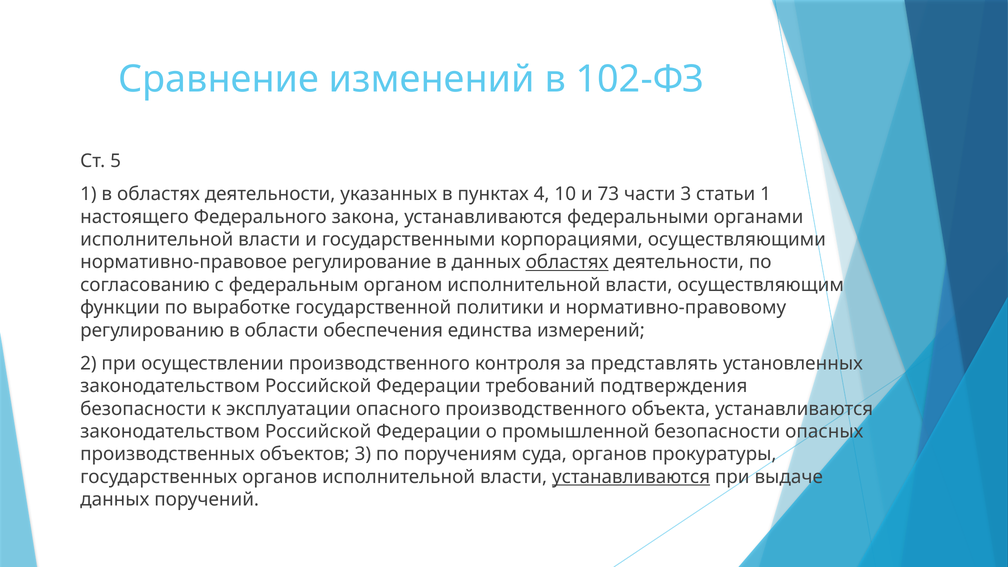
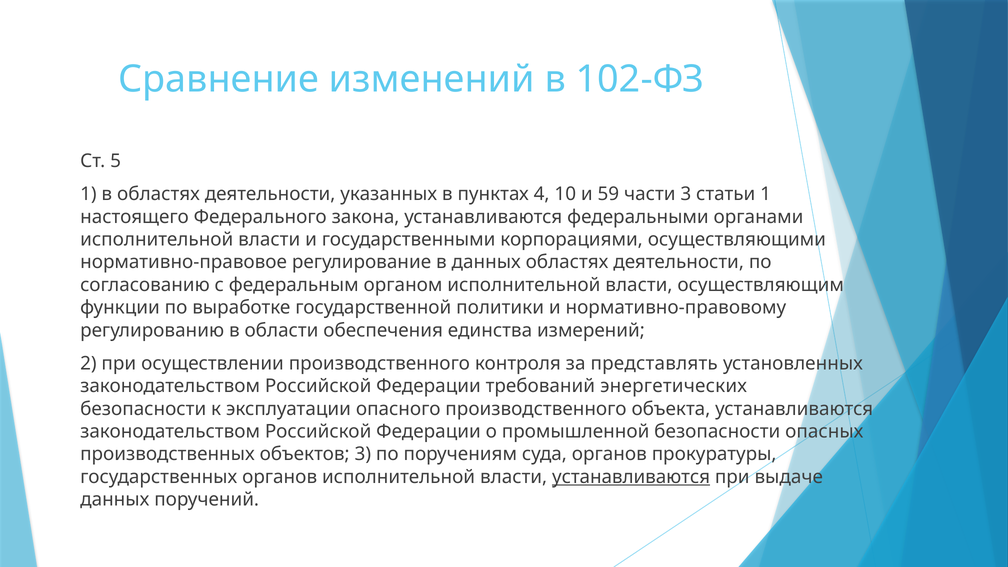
73: 73 -> 59 (608, 194)
областях underline: present -> none (567, 262)
подтверждения: подтверждения -> энергетических (674, 386)
